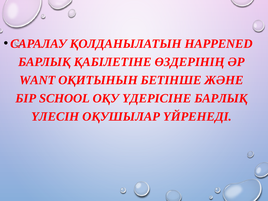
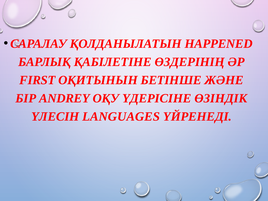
WANT: WANT -> FIRST (37, 80)
SCHOOL: SCHOOL -> ANDREY (65, 98)
ҮДЕРІСІНЕ БАРЛЫҚ: БАРЛЫҚ -> ӨЗІНДІК (221, 98)
ОҚУШЫЛАР: ОҚУШЫЛАР -> LANGUAGES (121, 117)
